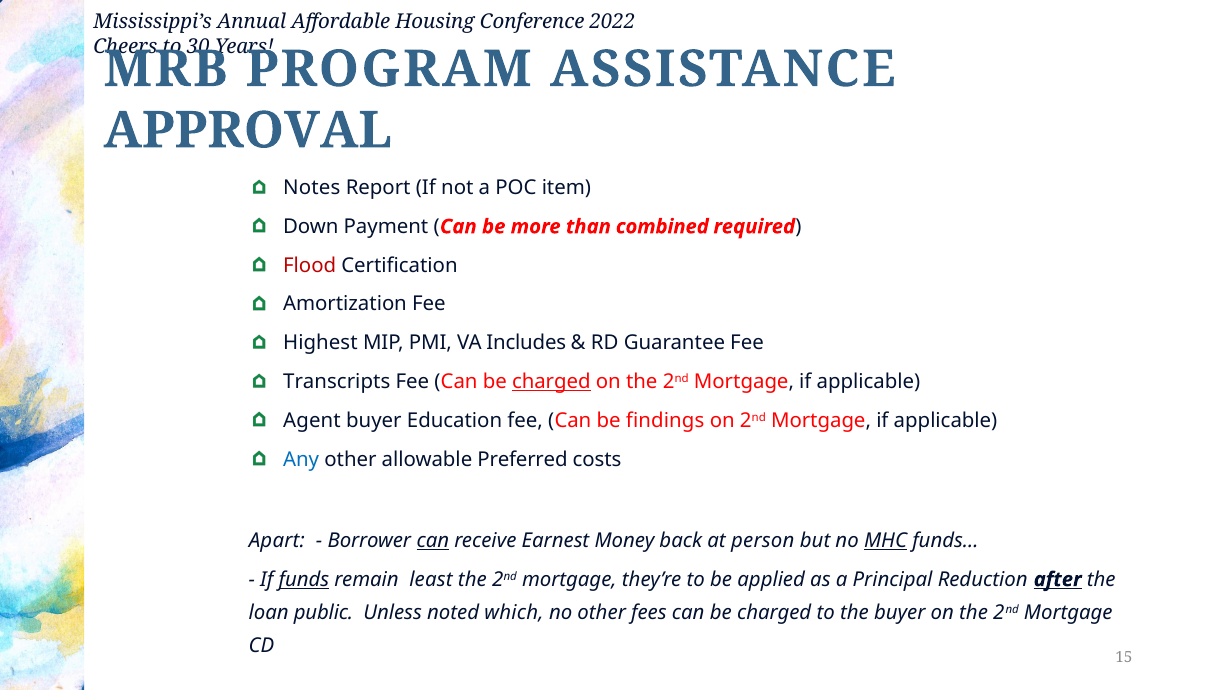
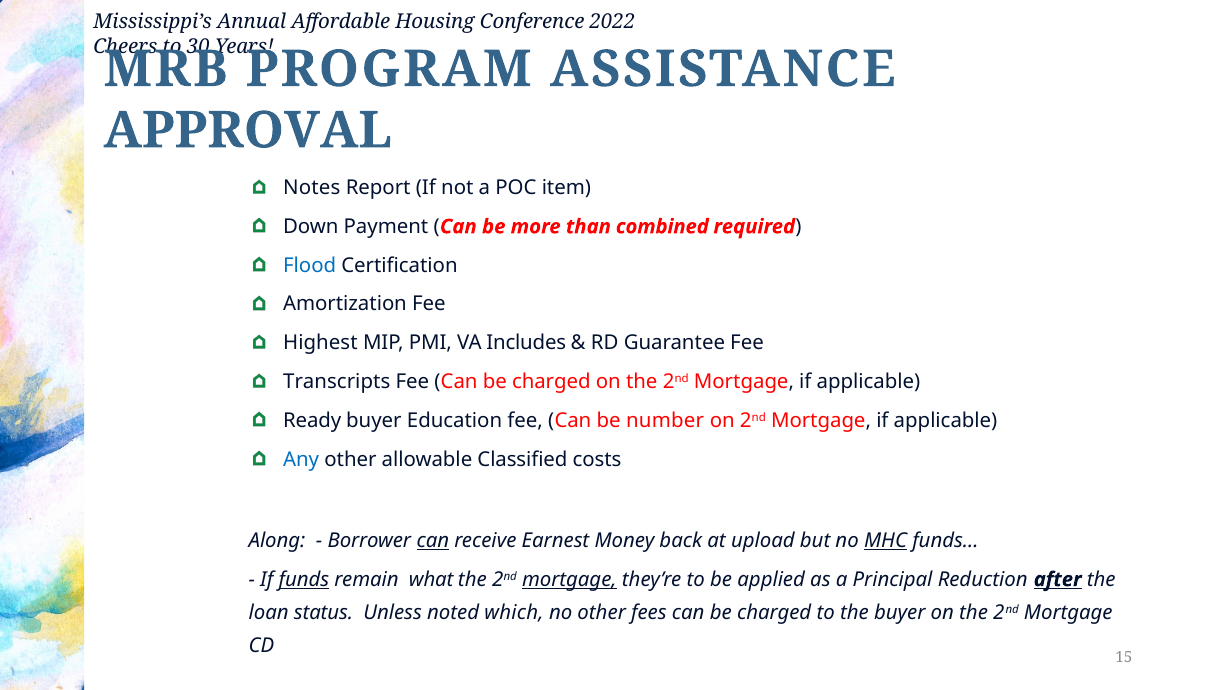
Flood colour: red -> blue (310, 265)
charged underline: present -> none (551, 382)
Agent: Agent -> Ready (312, 420)
findings: findings -> number (665, 420)
Preferred: Preferred -> Classified (522, 459)
Apart: Apart -> Along (277, 540)
person: person -> upload (763, 540)
least: least -> what (431, 579)
mortgage underline: none -> present (569, 579)
public: public -> status (323, 612)
